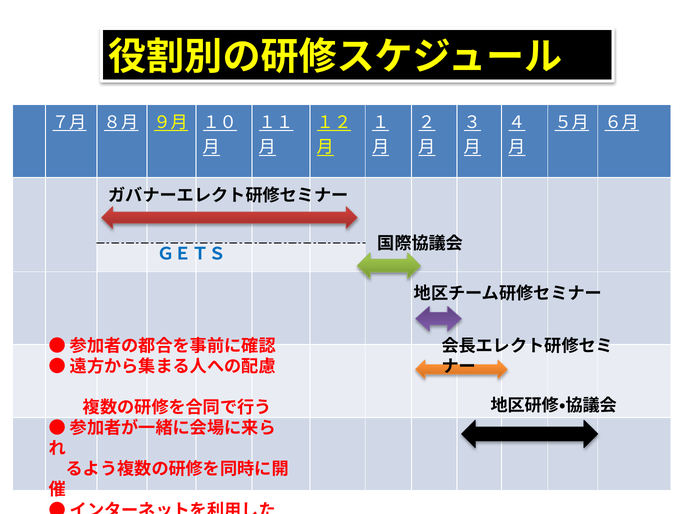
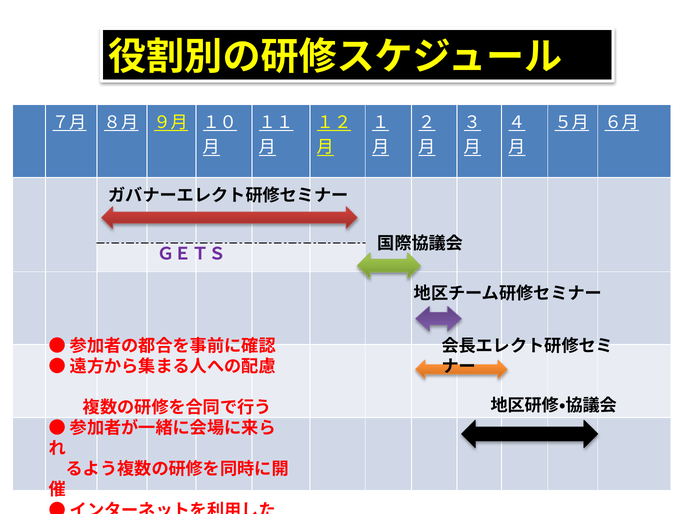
ＧＥＴＳ colour: blue -> purple (192, 255)
